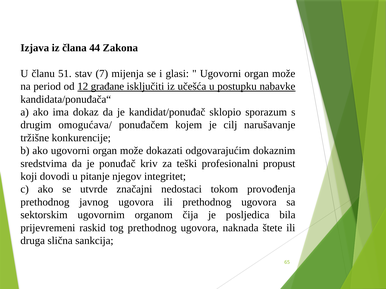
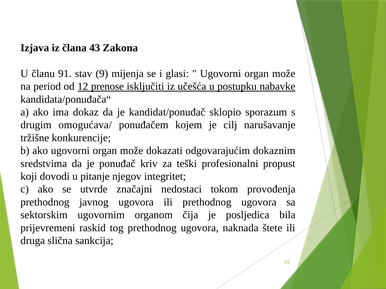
44: 44 -> 43 (95, 48)
51: 51 -> 91 (65, 74)
7: 7 -> 9 (102, 74)
građane: građane -> prenose (107, 87)
